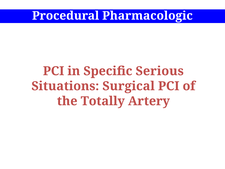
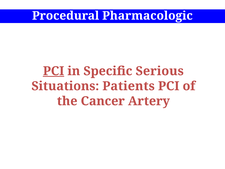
PCI underline: none -> present (54, 71)
Surgical: Surgical -> Patients (129, 86)
Totally: Totally -> Cancer (103, 101)
